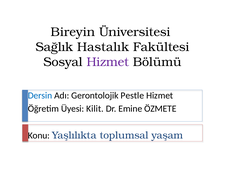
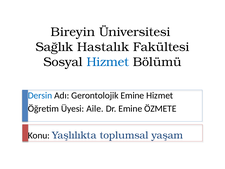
Hizmet colour: purple -> blue (108, 62)
Gerontolojik Pestle: Pestle -> Emine (132, 95)
Kilit: Kilit -> Aile (95, 108)
